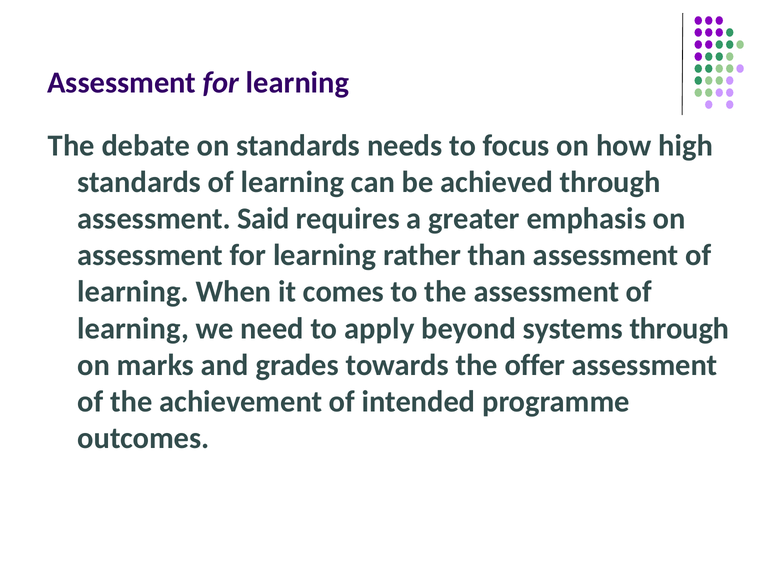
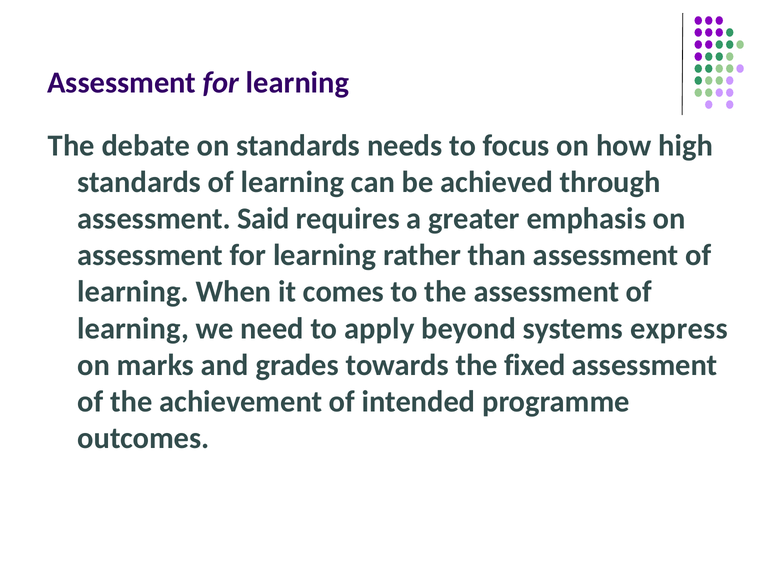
systems through: through -> express (679, 329)
offer: offer -> fixed (535, 365)
